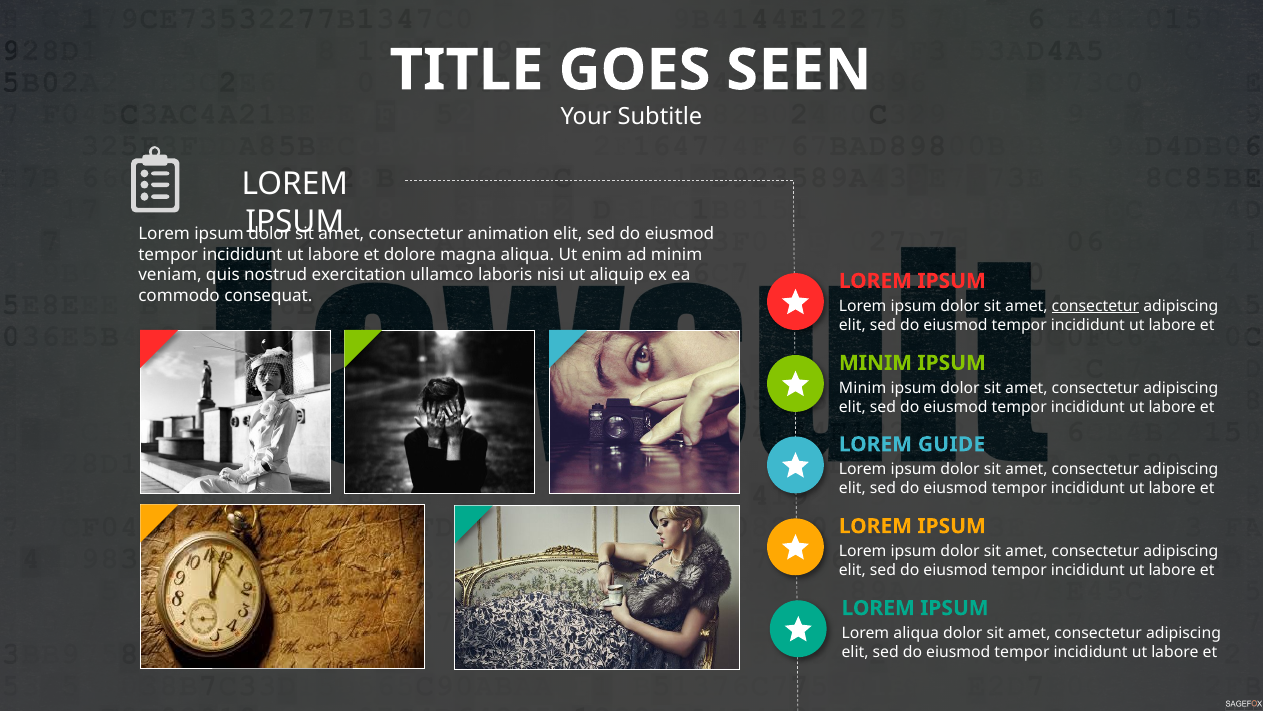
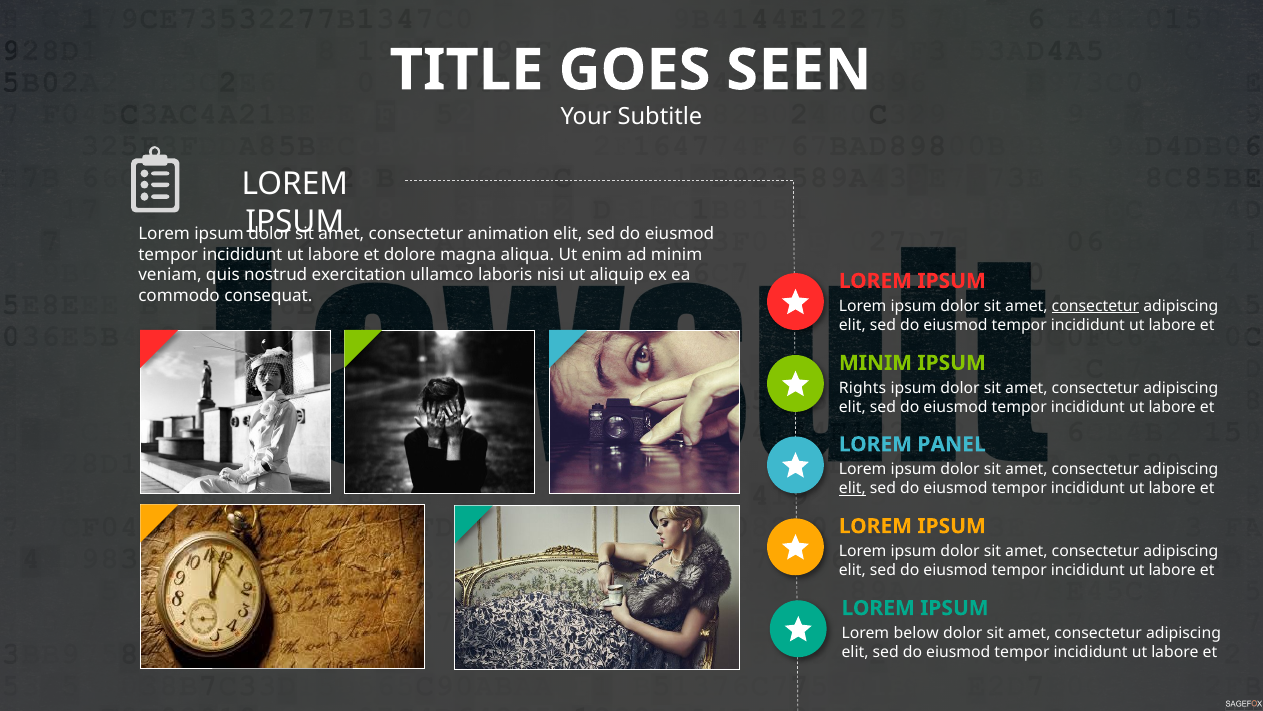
Minim: Minim -> Rights (863, 388)
GUIDE: GUIDE -> PANEL (952, 444)
elit underline: none -> present (852, 488)
Lorem aliqua: aliqua -> below (916, 633)
